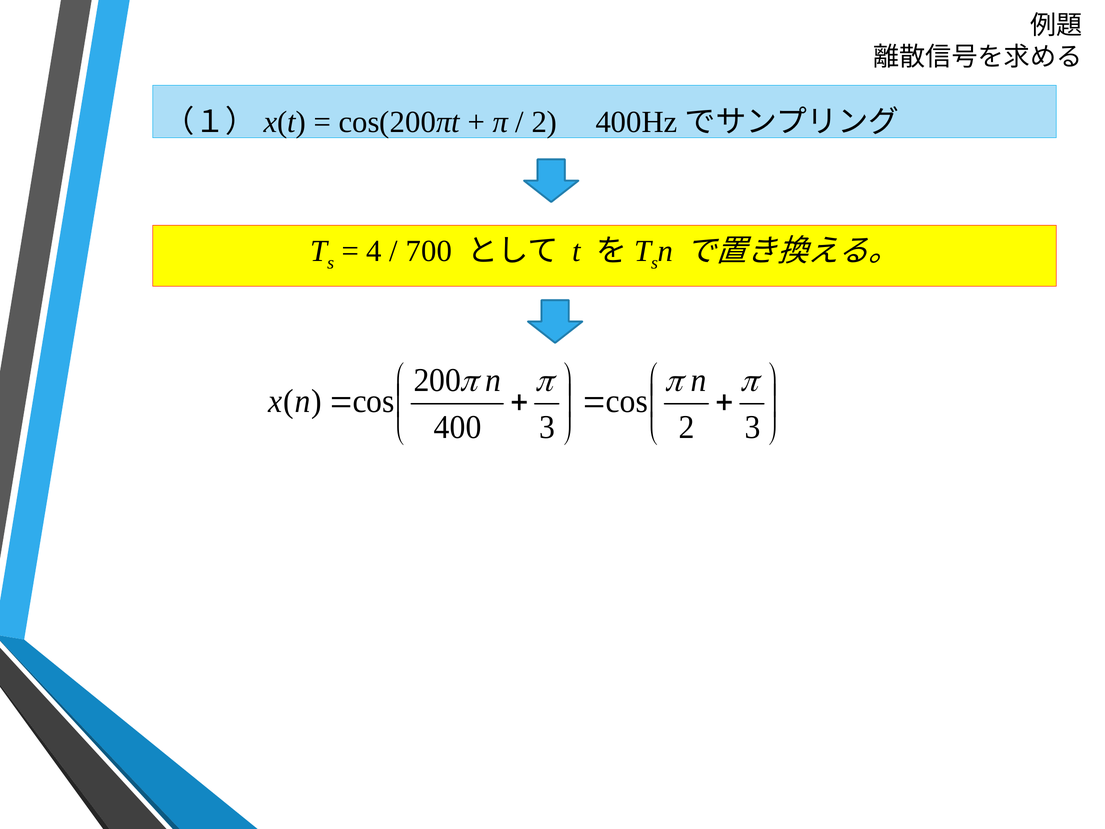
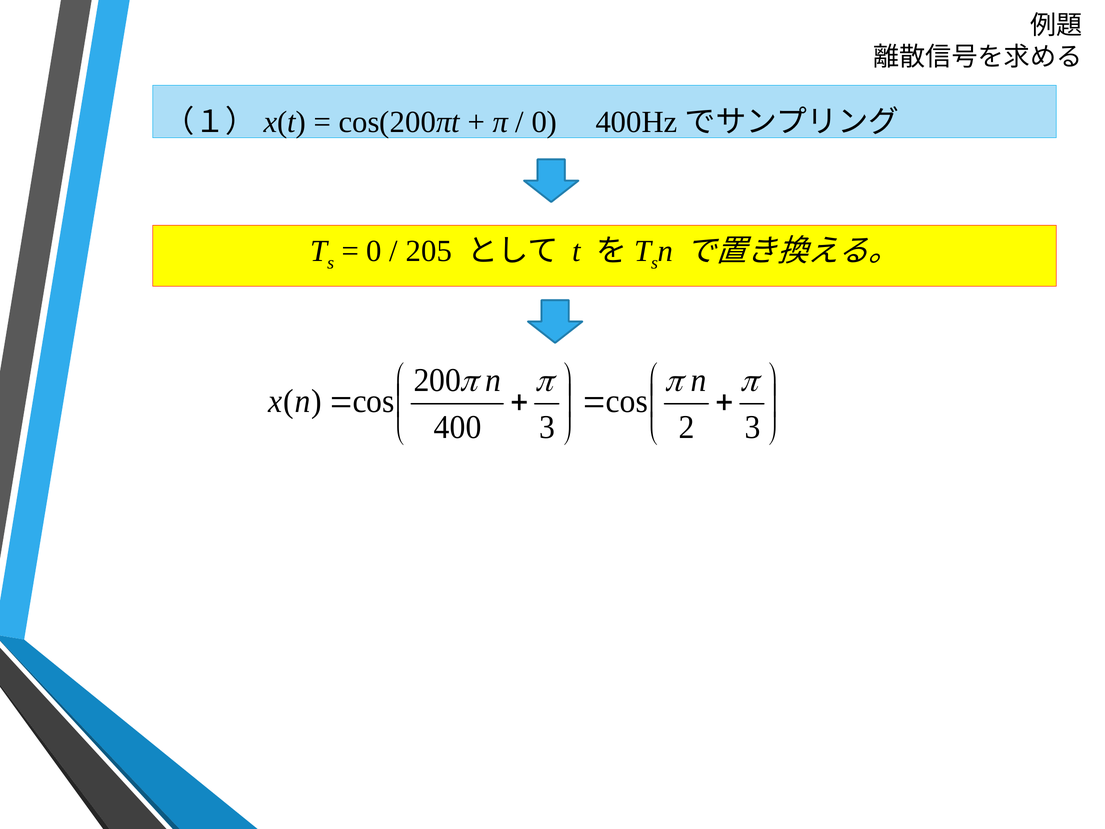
2: 2 -> 0 (544, 122)
4: 4 -> 0 (374, 251)
700: 700 -> 205 (429, 251)
